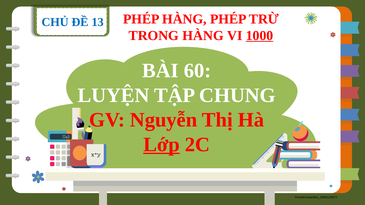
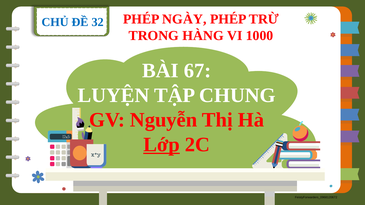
13: 13 -> 32 (98, 22)
PHÉP HÀNG: HÀNG -> NGÀY (184, 19)
1000 underline: present -> none (260, 36)
60: 60 -> 67 (197, 71)
